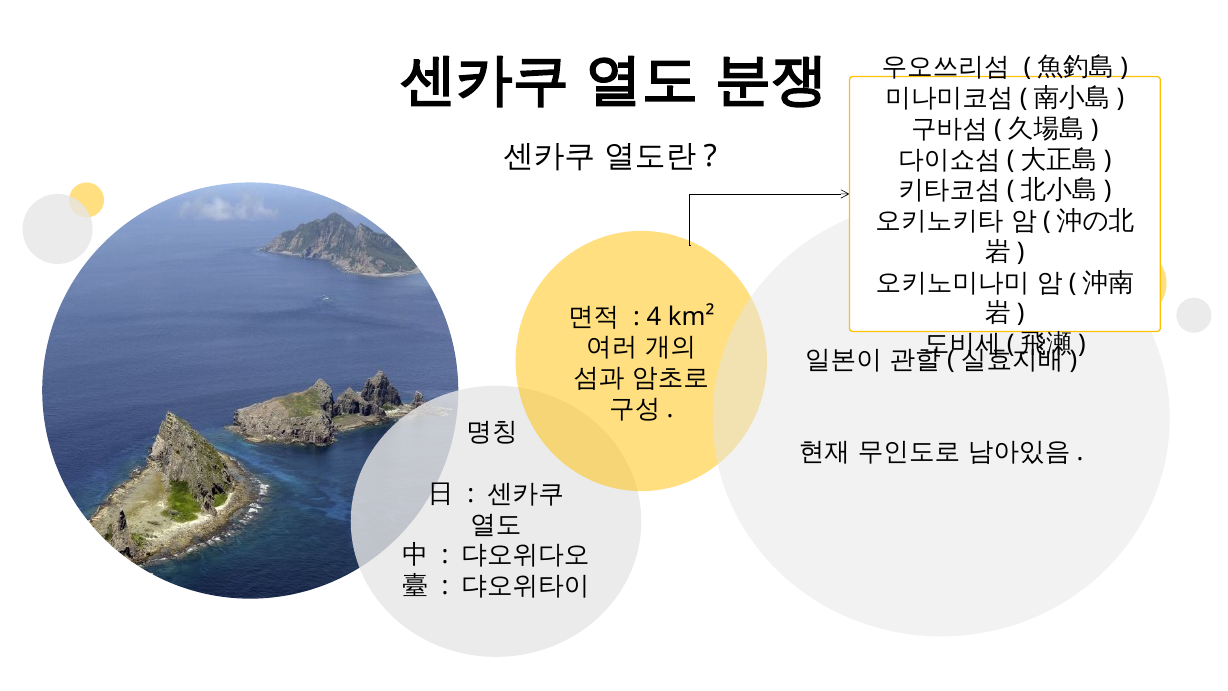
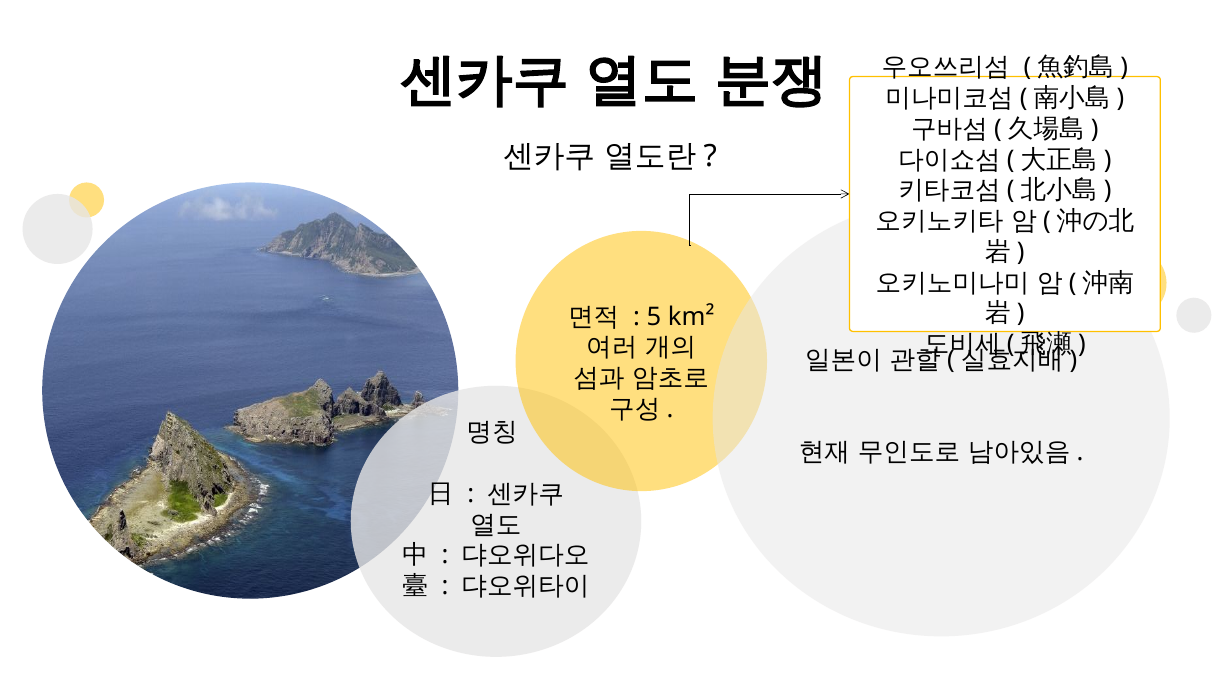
4: 4 -> 5 (654, 317)
